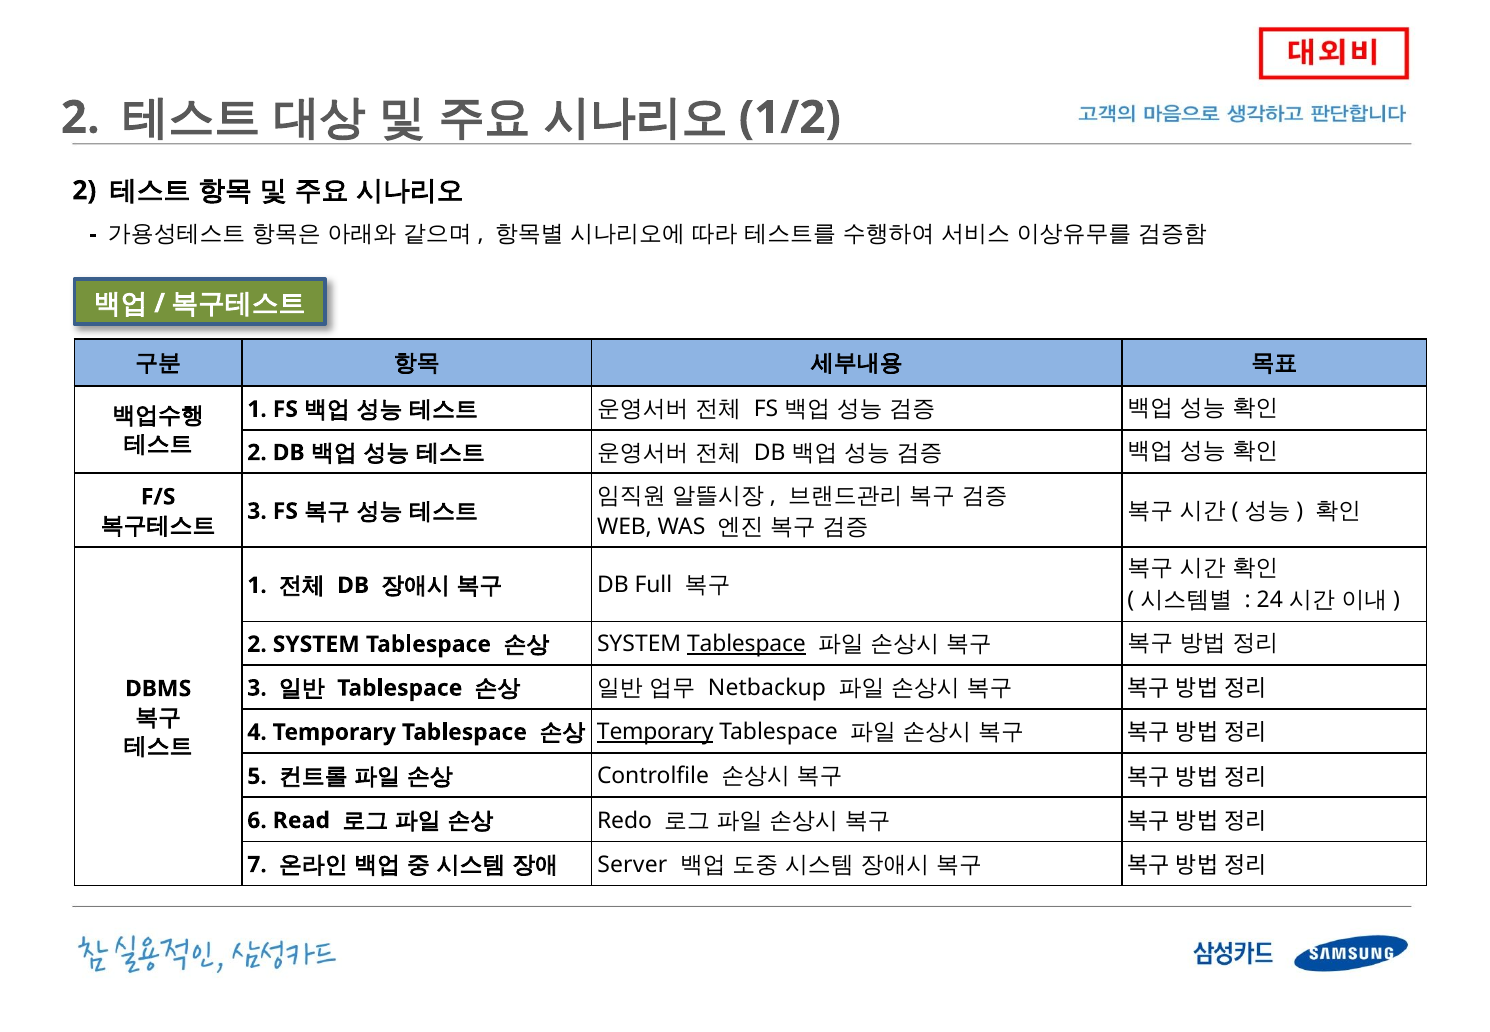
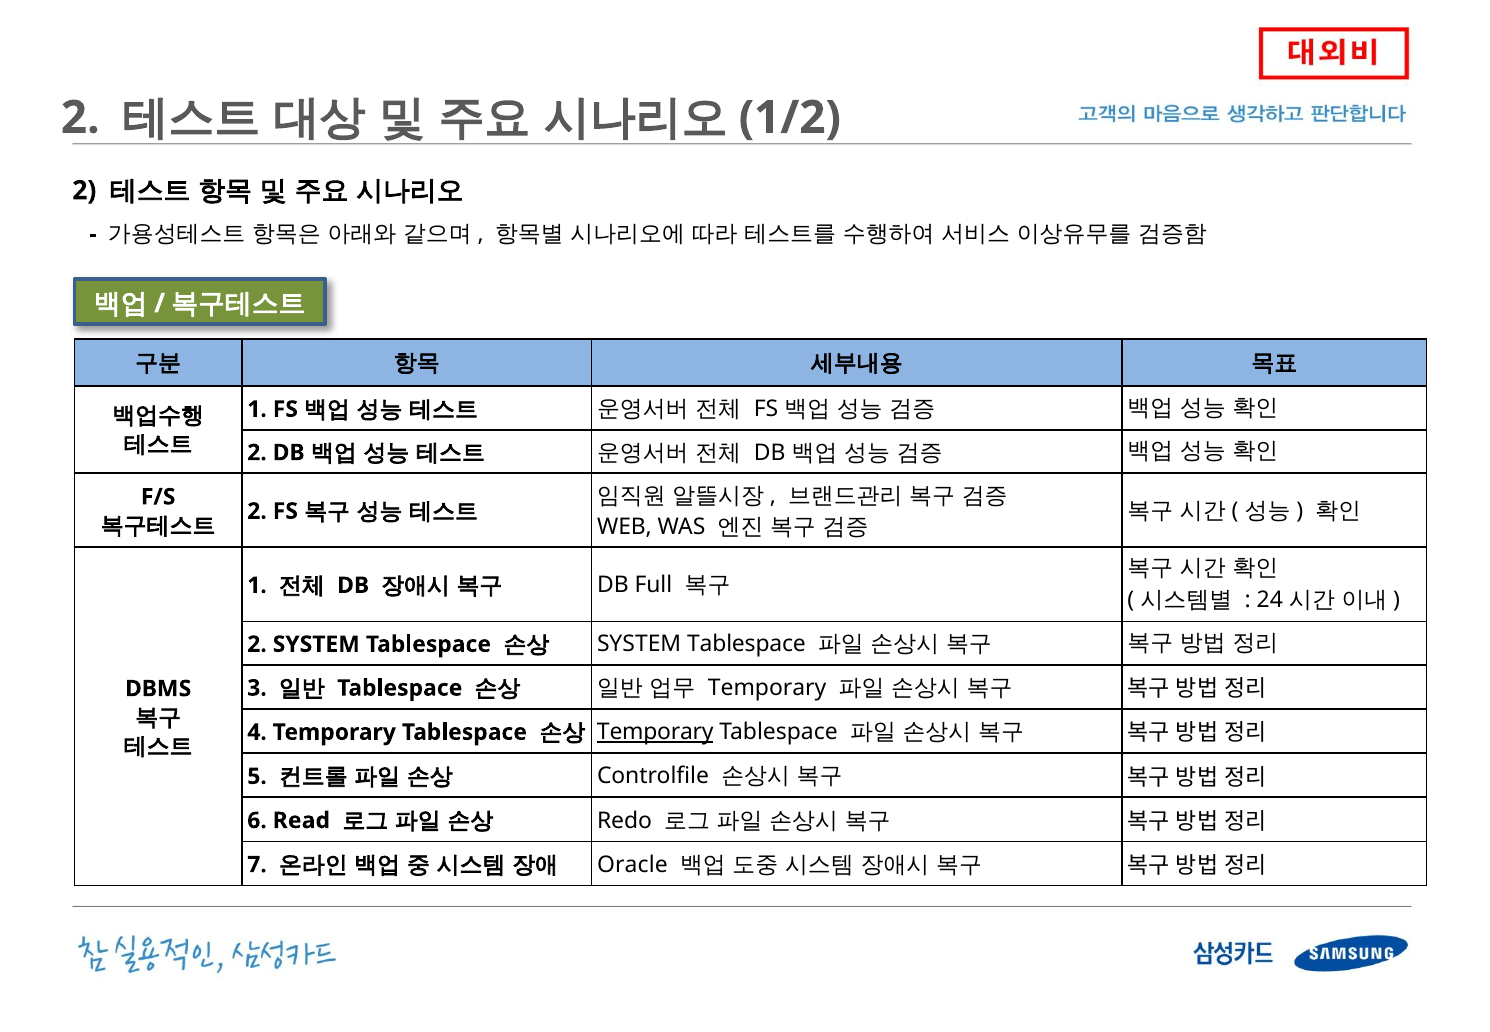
3: 3 -> 2 (257, 511)
Tablespace underline: present -> none (746, 644)
Netbackup: Netbackup -> Temporary (767, 688)
Server: Server -> Oracle (632, 864)
